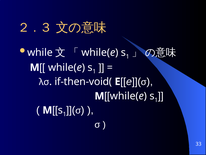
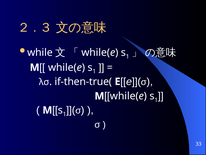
if-then-void(: if-then-void( -> if-then-true( (83, 81)
